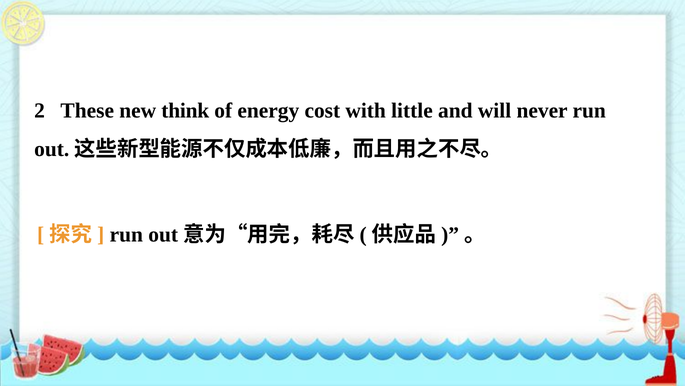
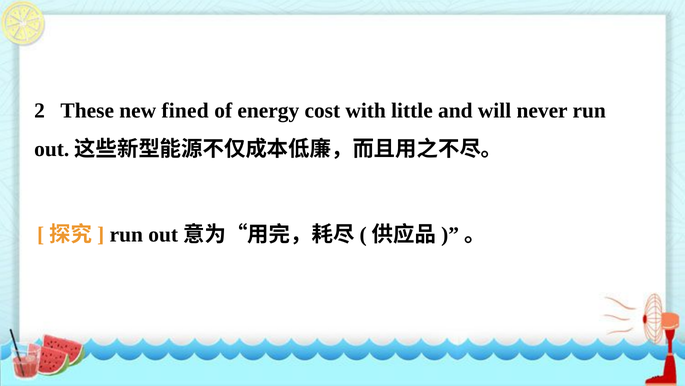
think: think -> fined (185, 110)
